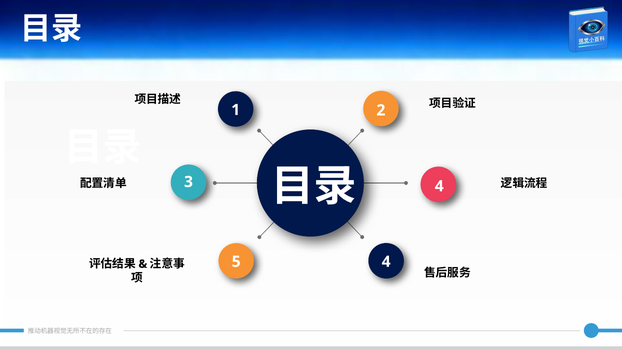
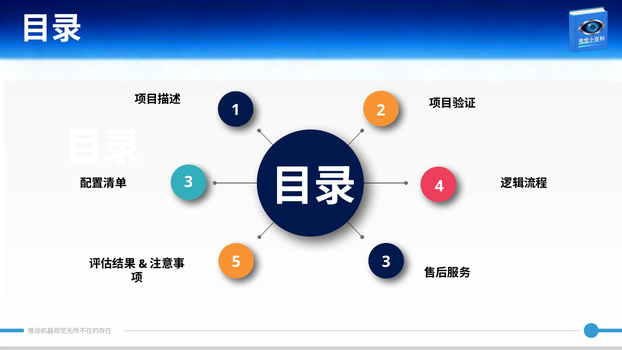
5 4: 4 -> 3 (386, 262)
